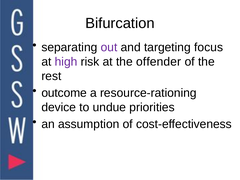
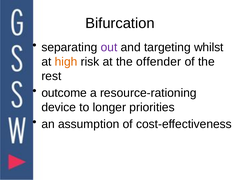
focus: focus -> whilst (209, 47)
high colour: purple -> orange (66, 62)
undue: undue -> longer (109, 107)
